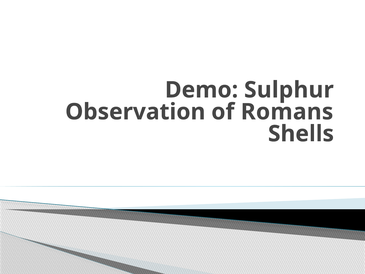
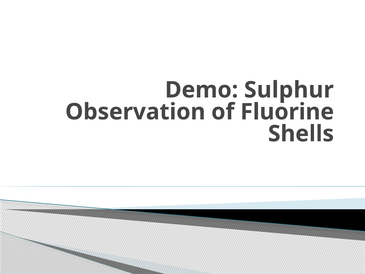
Romans: Romans -> Fluorine (287, 112)
